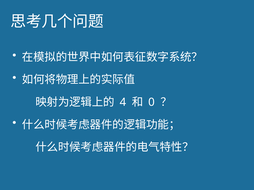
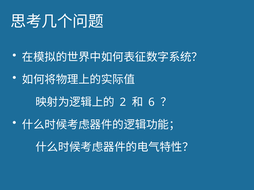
4: 4 -> 2 (123, 102)
0: 0 -> 6 (152, 102)
